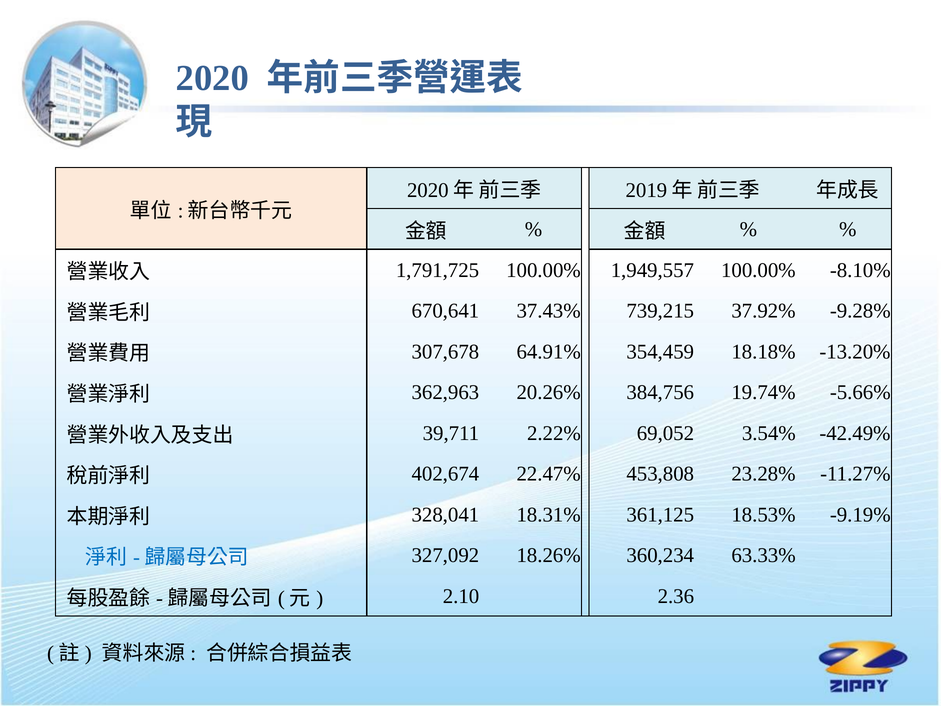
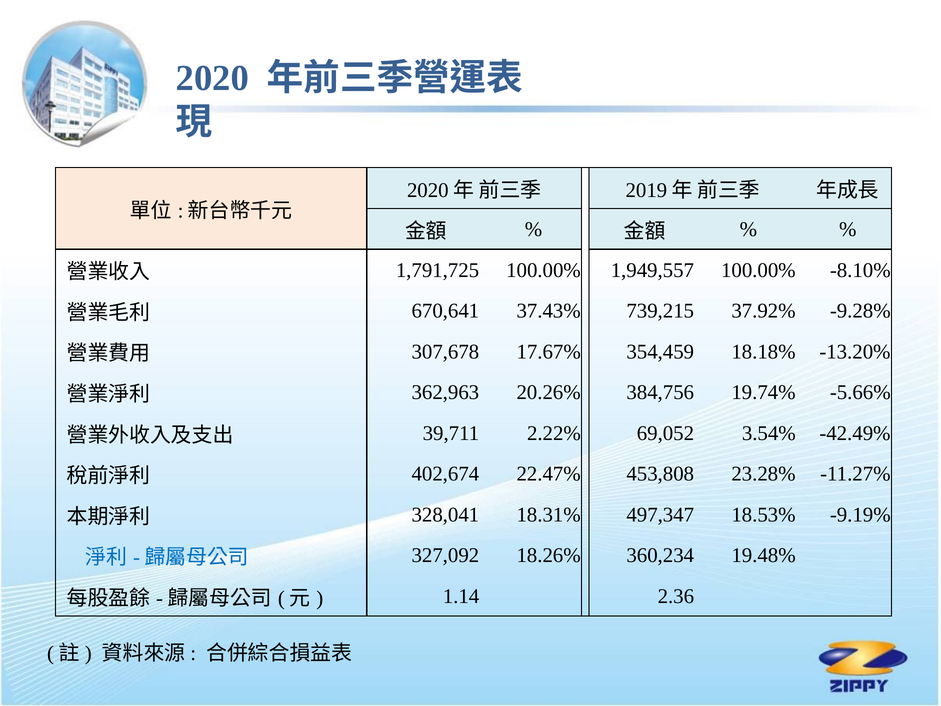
64.91%: 64.91% -> 17.67% (549, 352)
361,125: 361,125 -> 497,347 (660, 515)
63.33%: 63.33% -> 19.48% (764, 555)
2.10: 2.10 -> 1.14 (461, 596)
